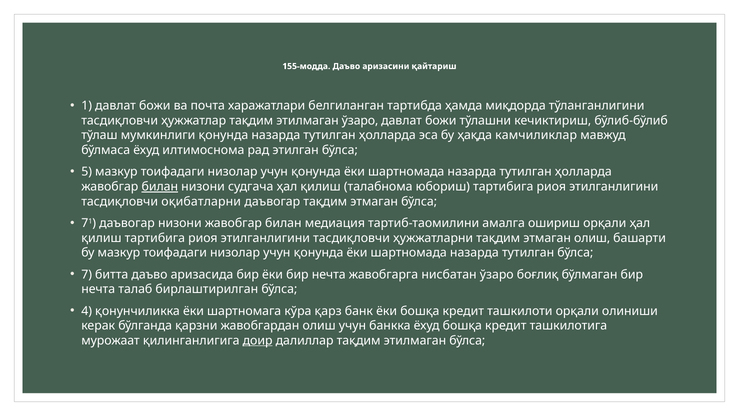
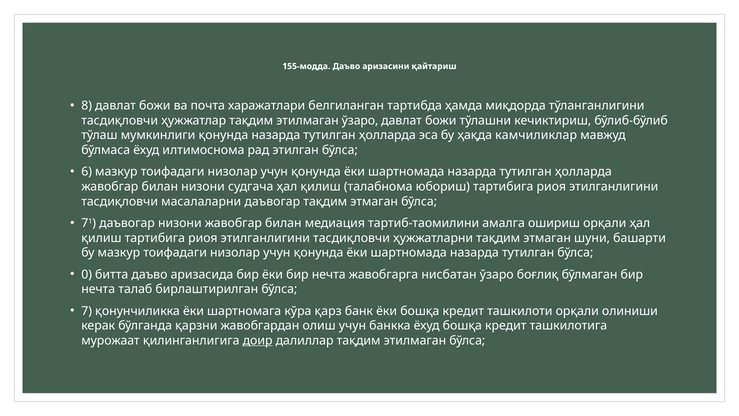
1: 1 -> 8 (87, 106)
5: 5 -> 6 (87, 172)
билан underline: present -> none (160, 187)
оқибатларни: оқибатларни -> масалаларни (201, 201)
этмаган олиш: олиш -> шуни (592, 238)
7: 7 -> 0 (87, 274)
4: 4 -> 7 (87, 311)
